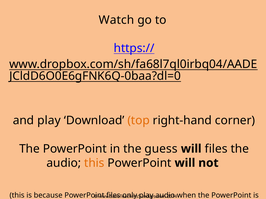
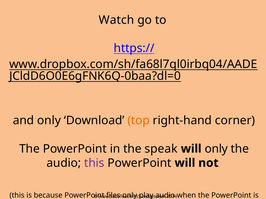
and play: play -> only (49, 121)
guess: guess -> speak (161, 149)
will files: files -> only (216, 149)
this colour: orange -> purple (94, 163)
